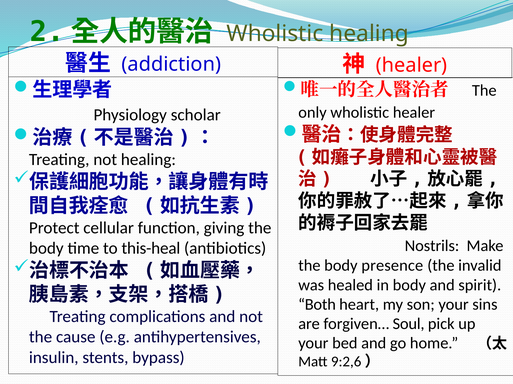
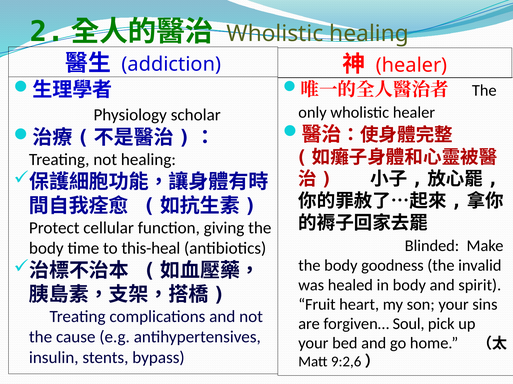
Nostrils: Nostrils -> Blinded (432, 246)
presence: presence -> goodness (392, 266)
Both: Both -> Fruit (317, 305)
